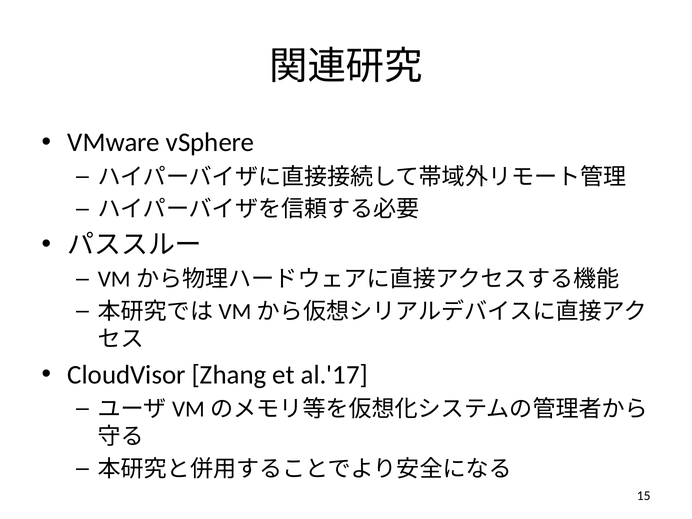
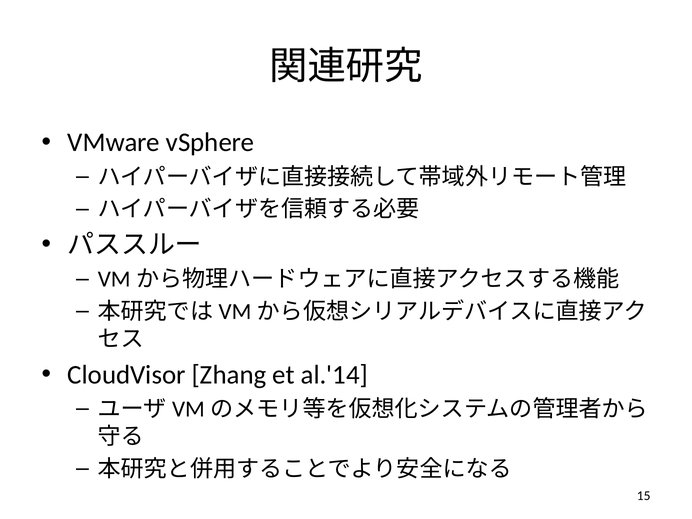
al.'17: al.'17 -> al.'14 (334, 375)
